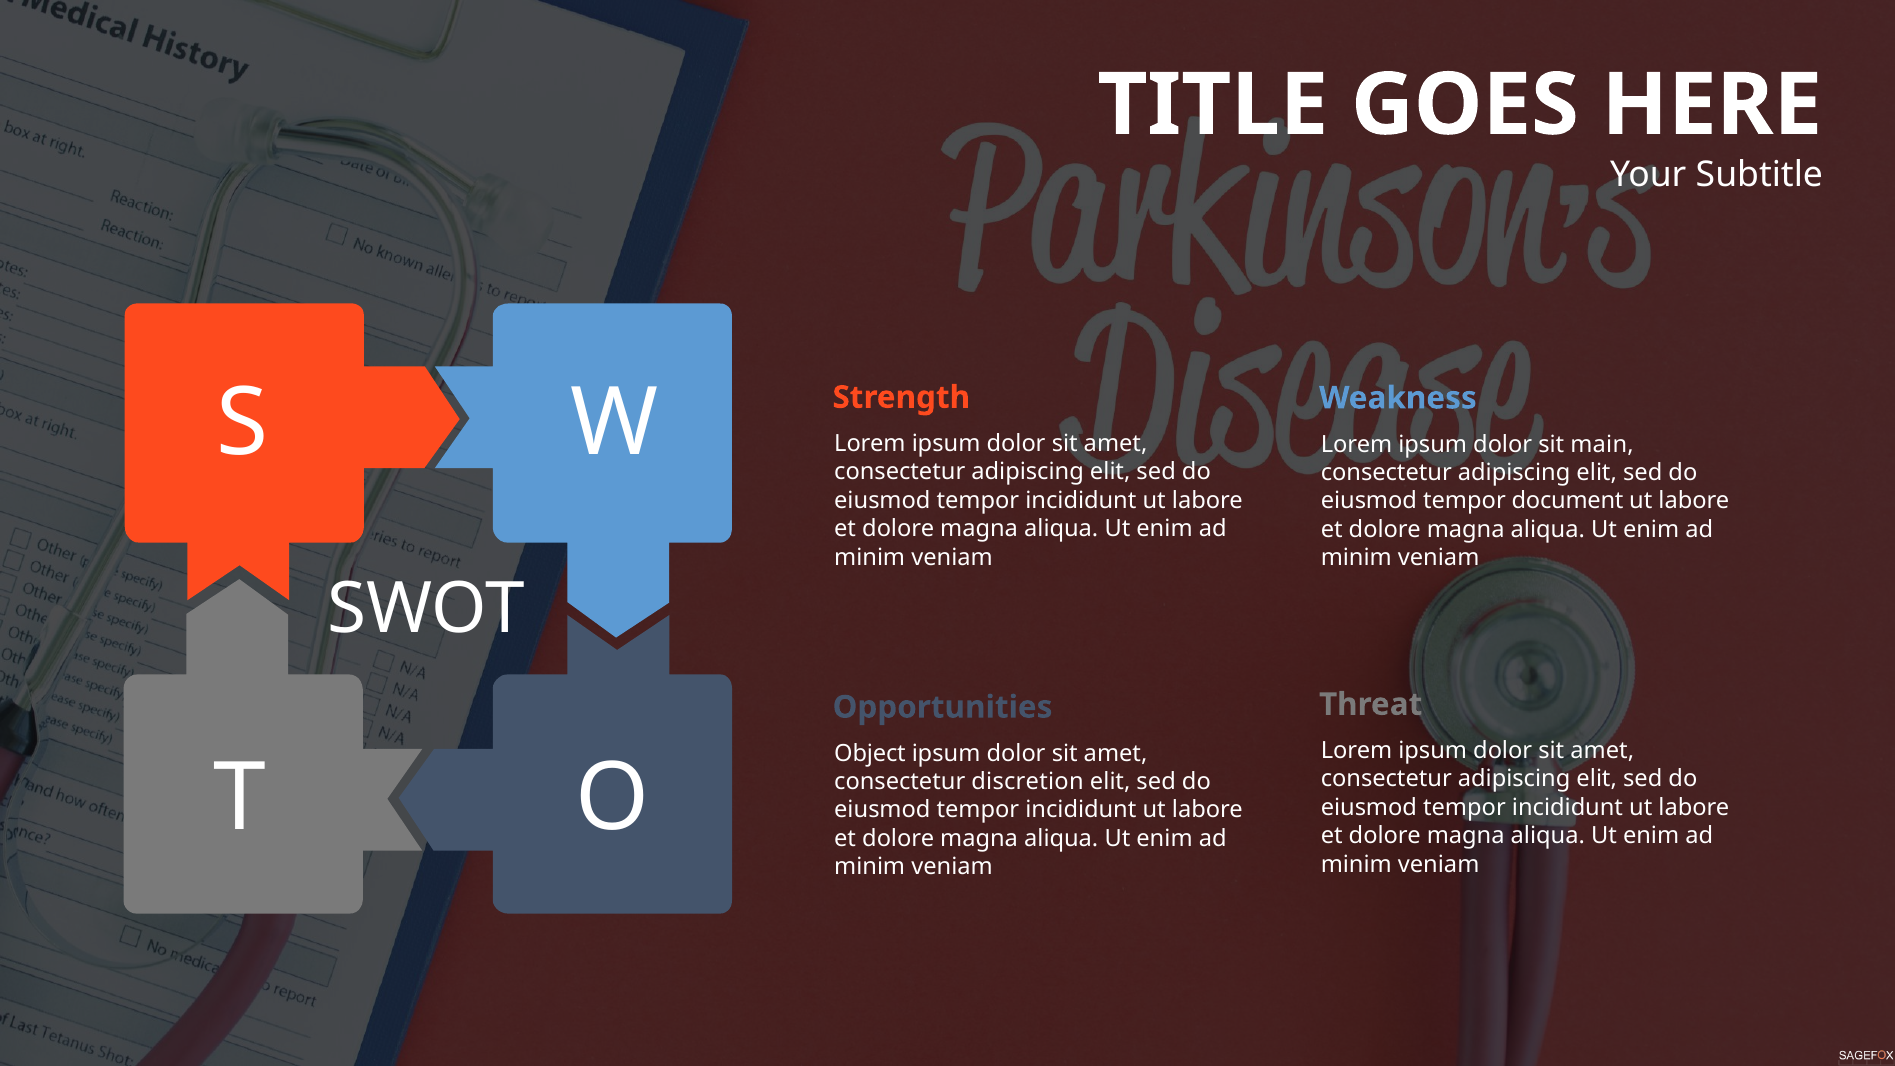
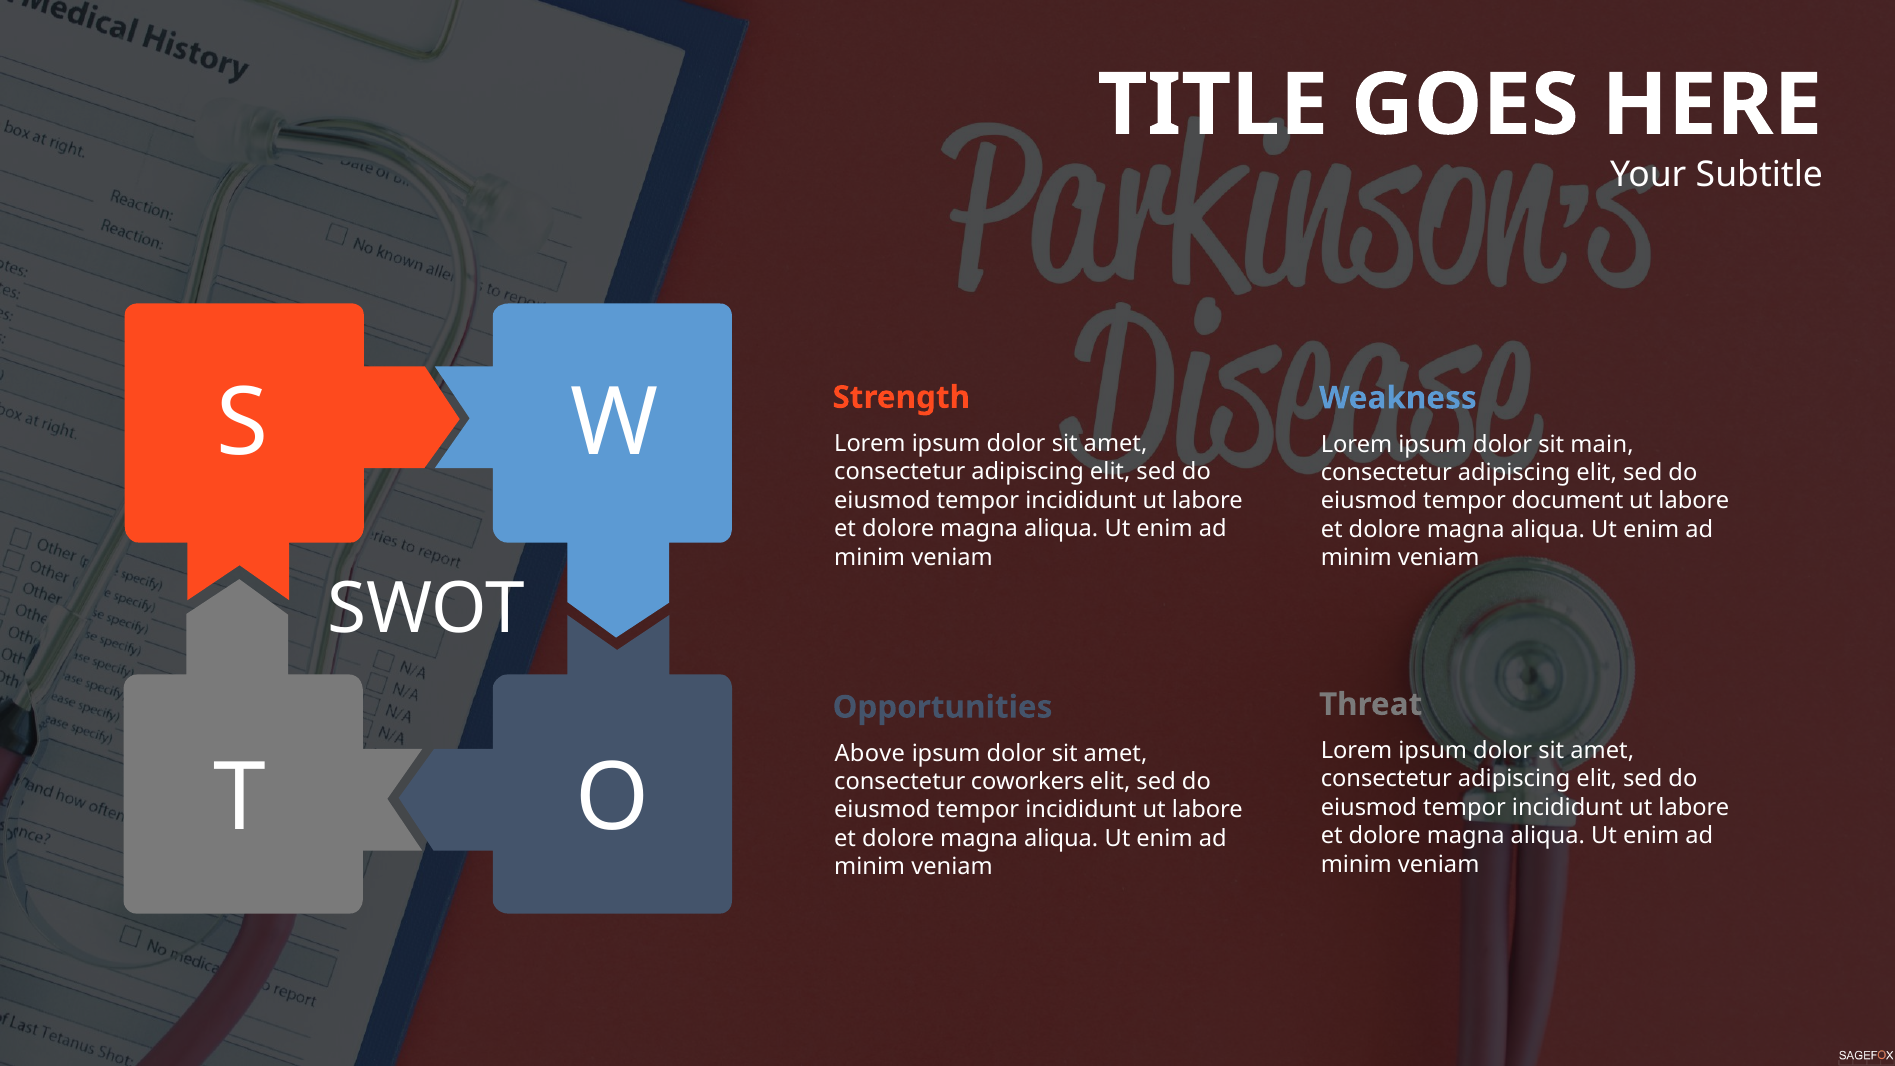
Object: Object -> Above (870, 753)
discretion: discretion -> coworkers (1028, 782)
